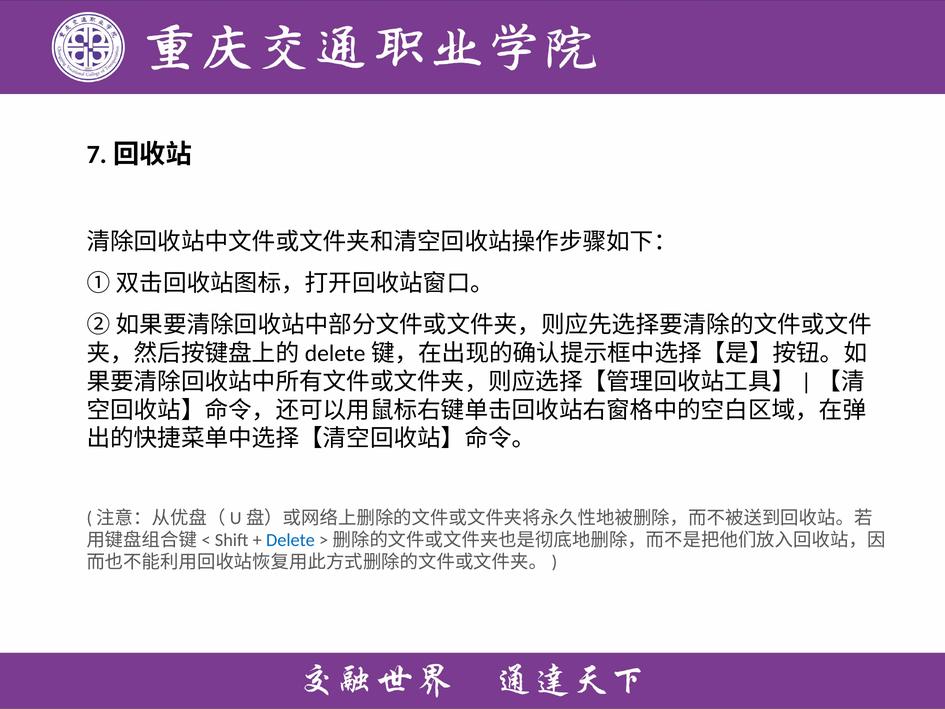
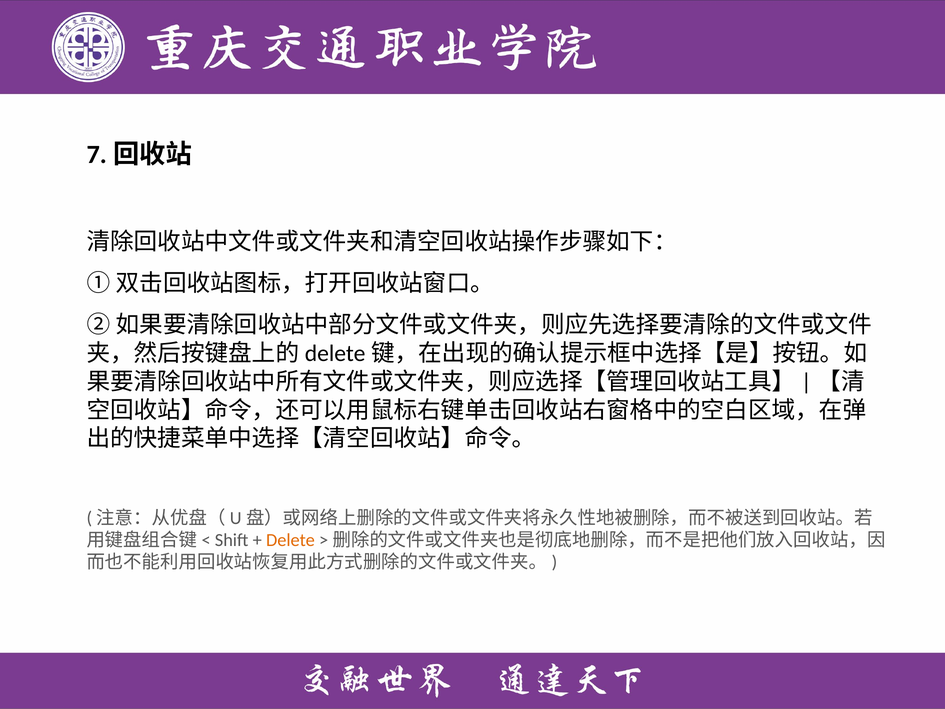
Delete colour: blue -> orange (290, 540)
